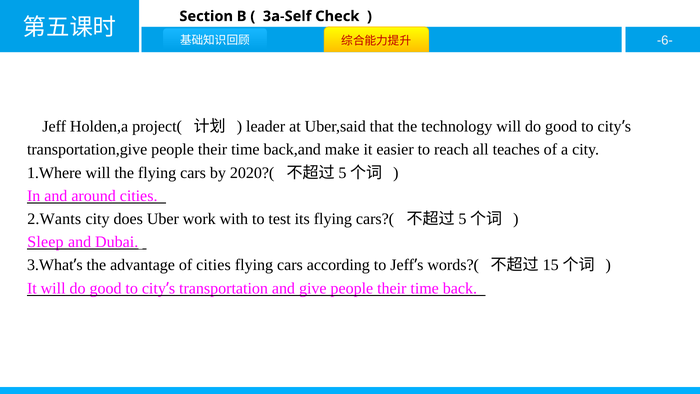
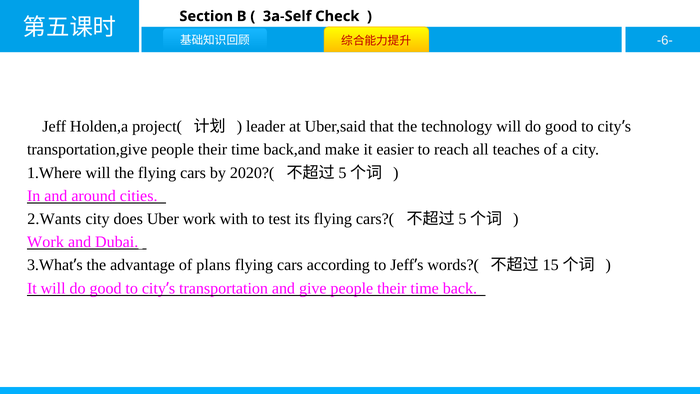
Sleep: Sleep -> Work (45, 242)
of cities: cities -> plans (213, 265)
